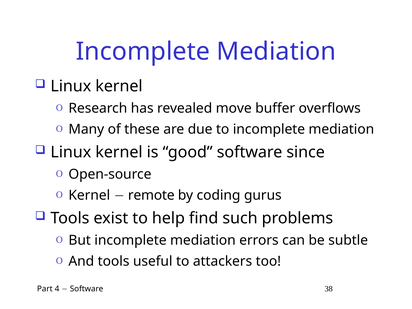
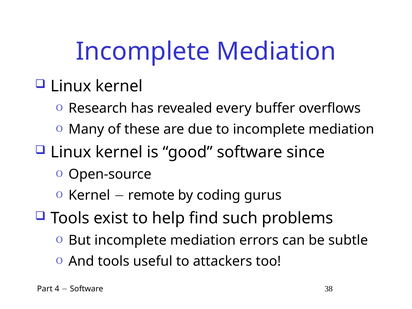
move: move -> every (234, 108)
